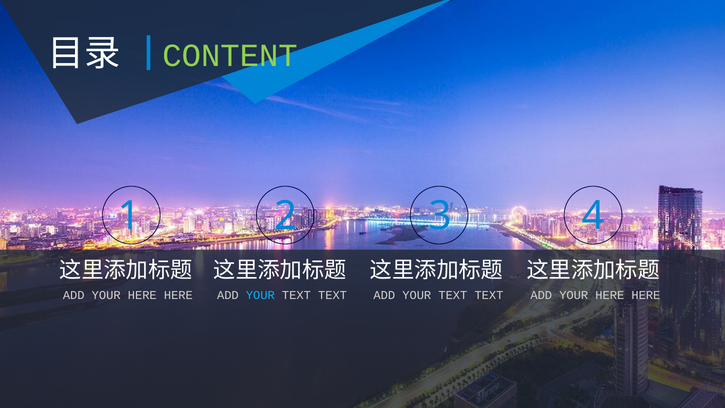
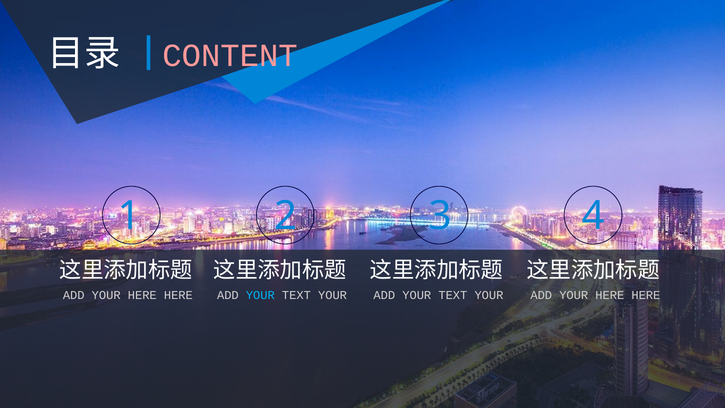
CONTENT colour: light green -> pink (230, 56)
TEXT: TEXT -> YOUR (333, 295)
TEXT: TEXT -> YOUR (489, 295)
